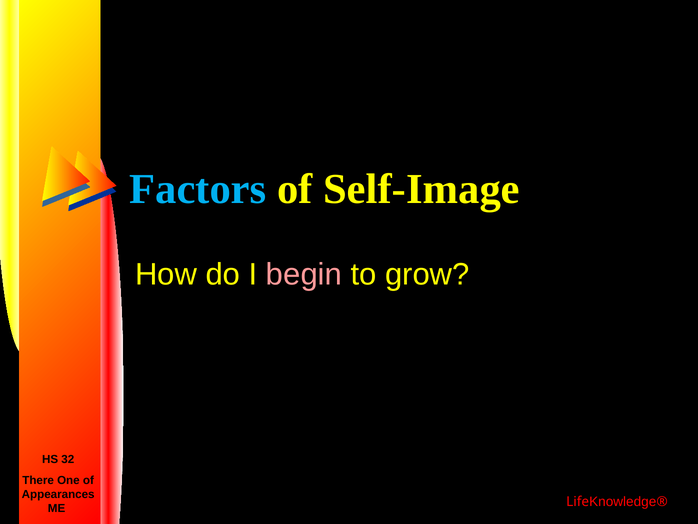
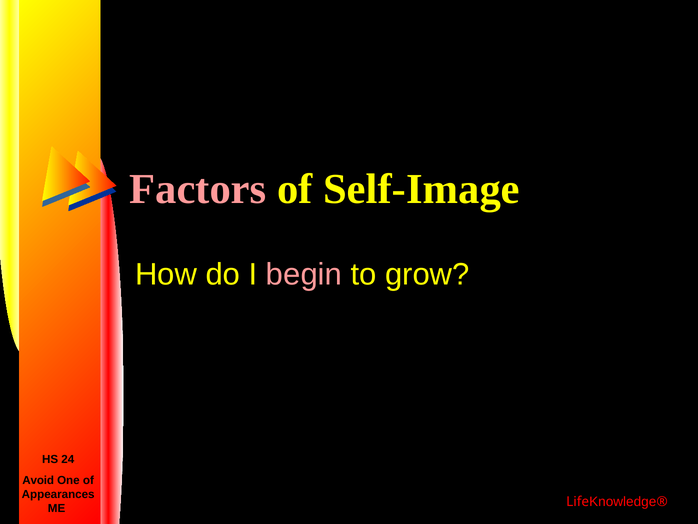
Factors colour: light blue -> pink (198, 189)
32: 32 -> 24 (68, 459)
There: There -> Avoid (38, 480)
